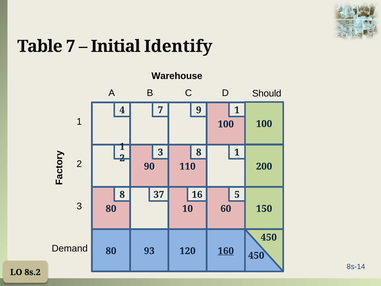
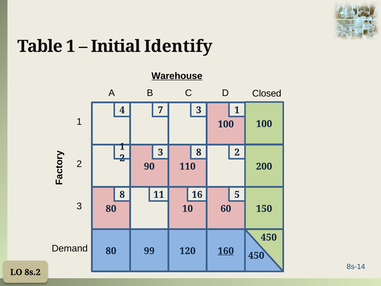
Table 7: 7 -> 1 (71, 46)
Warehouse underline: none -> present (177, 76)
Should: Should -> Closed (267, 94)
7 9: 9 -> 3 (199, 110)
8 1: 1 -> 2 (237, 152)
37: 37 -> 11 (159, 194)
93: 93 -> 99 (149, 251)
